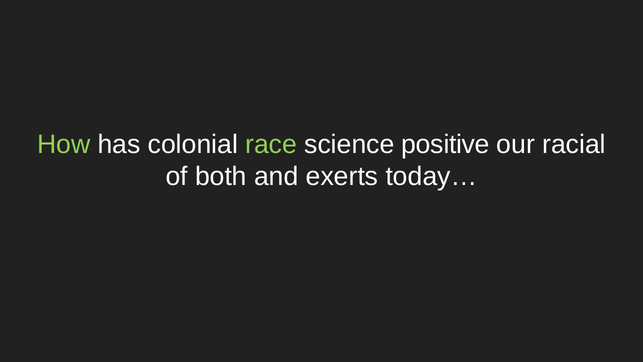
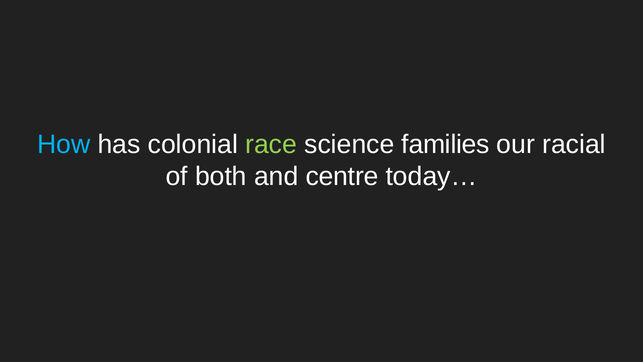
How colour: light green -> light blue (64, 144)
positive: positive -> families (446, 144)
exerts: exerts -> centre (342, 176)
